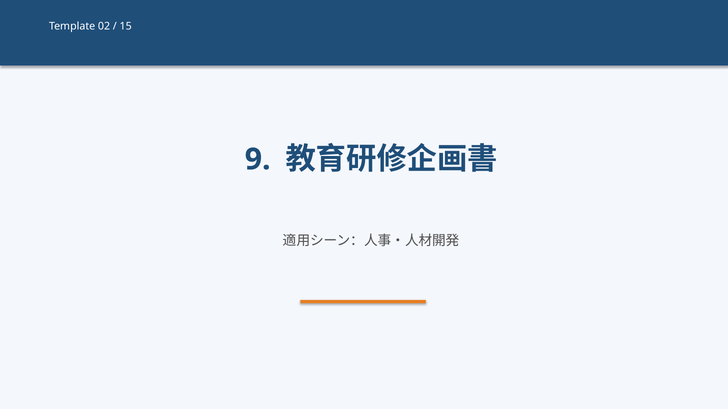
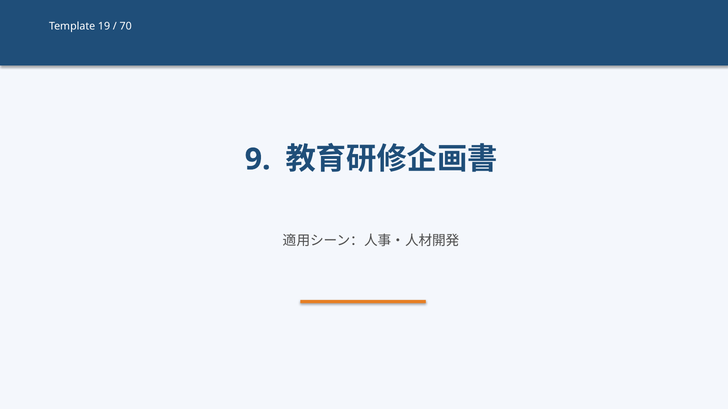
02: 02 -> 19 (104, 26)
15: 15 -> 70 (126, 26)
